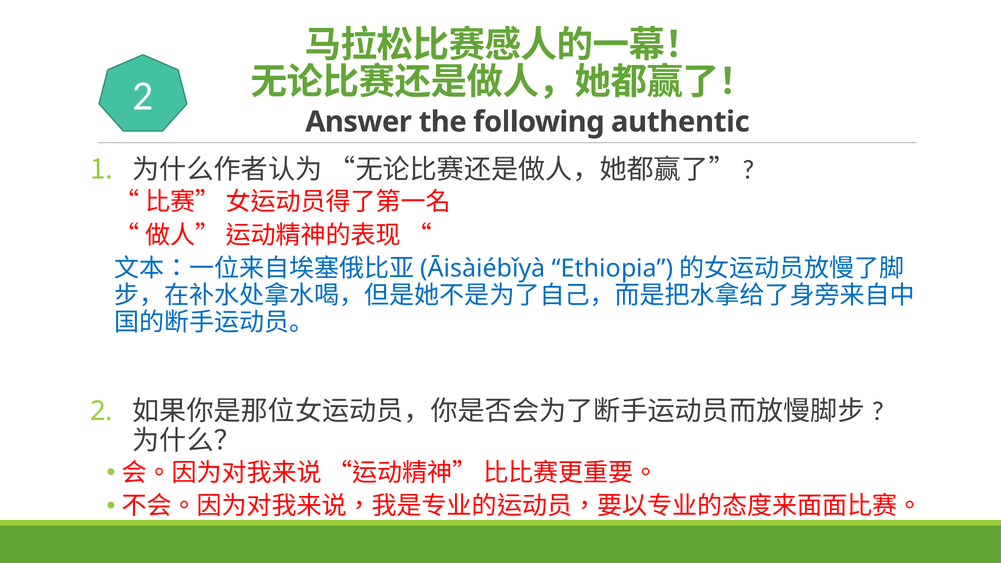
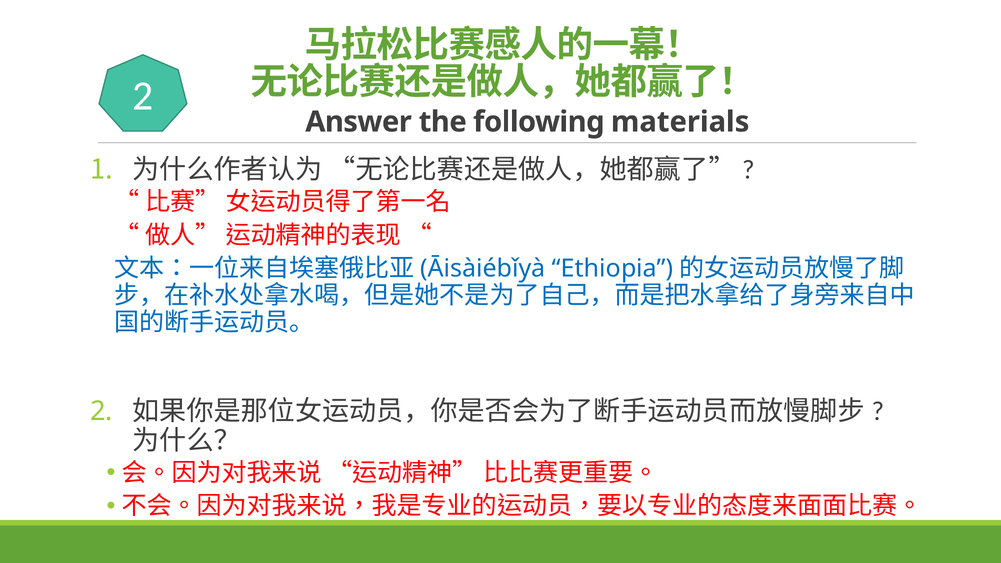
authentic: authentic -> materials (680, 122)
